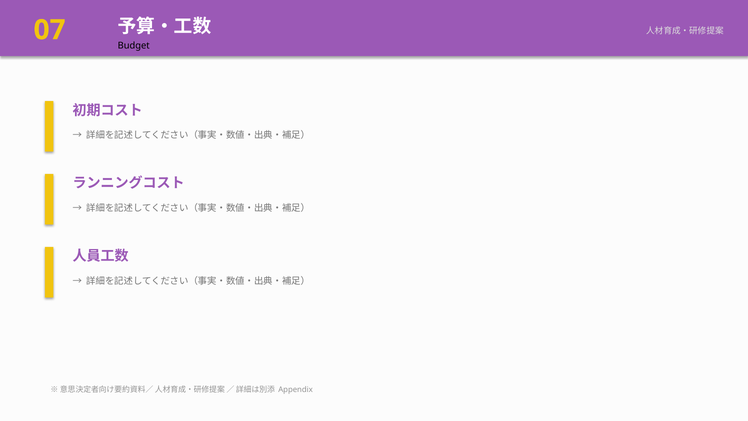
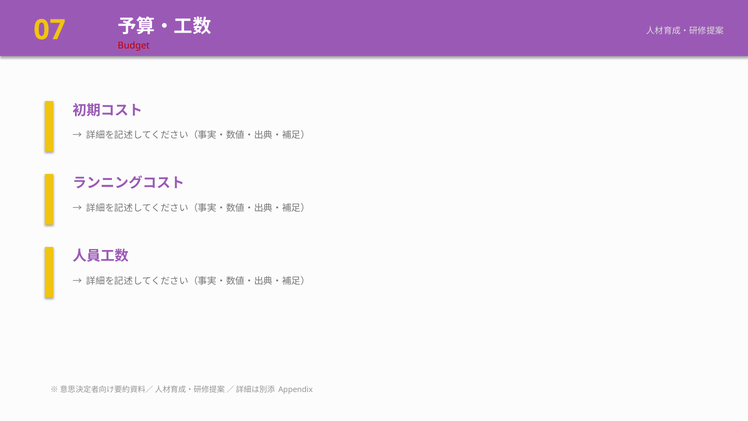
Budget colour: black -> red (134, 45)
